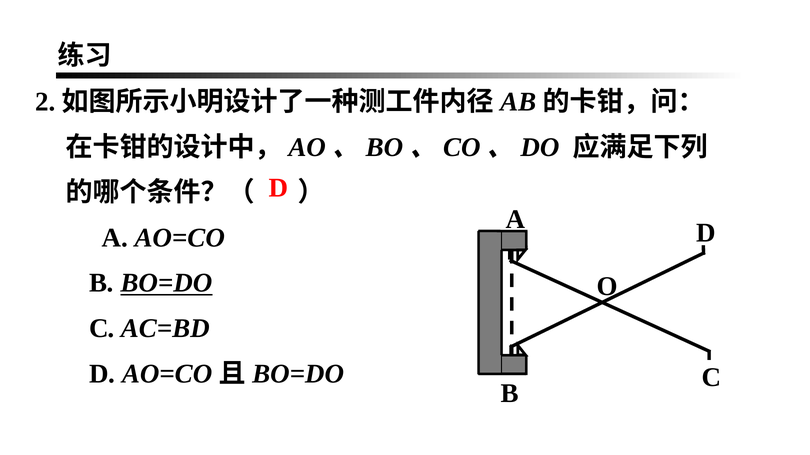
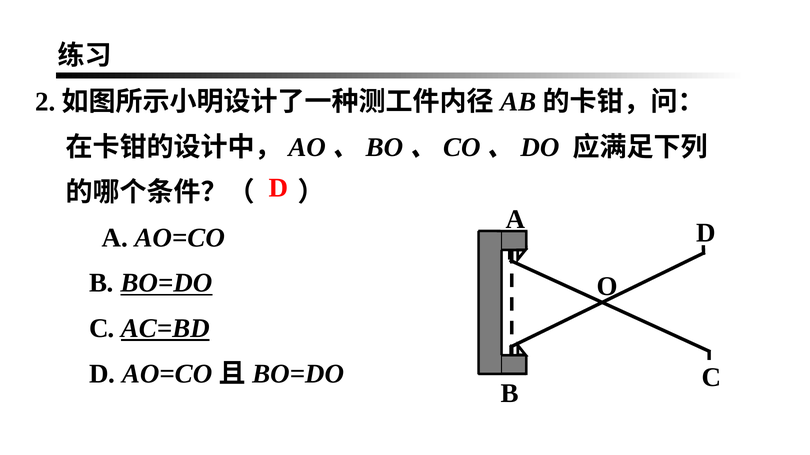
AC=BD underline: none -> present (165, 329)
